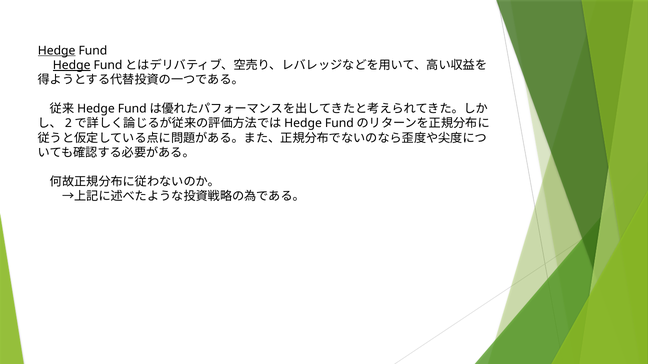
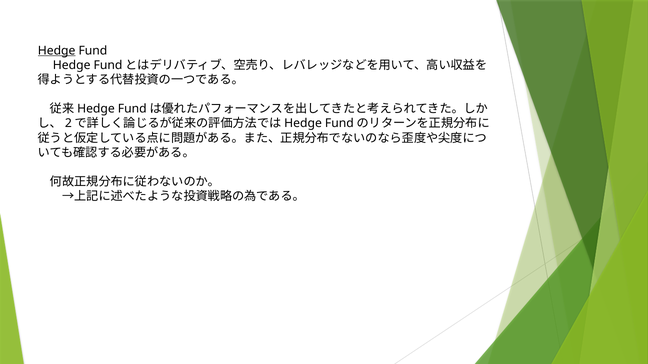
Hedge underline: present -> none (72, 65)
